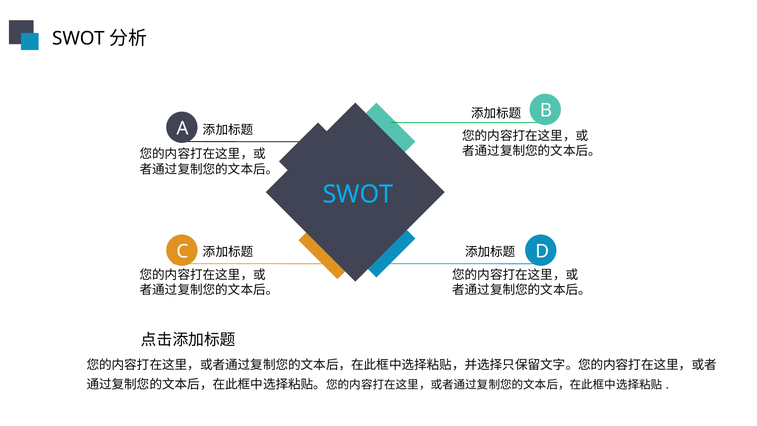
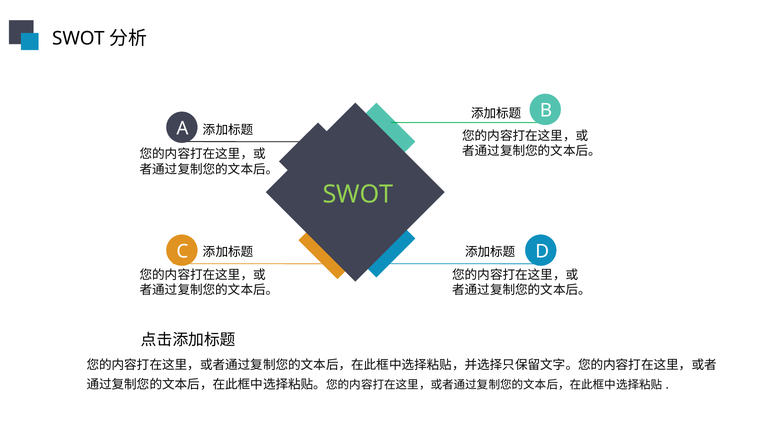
SWOT colour: light blue -> light green (358, 194)
